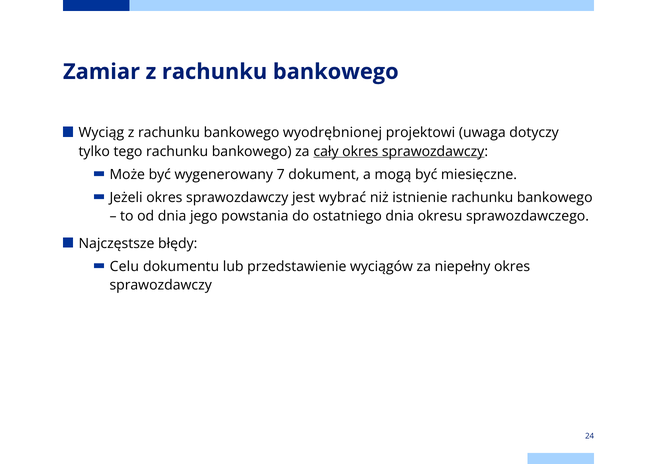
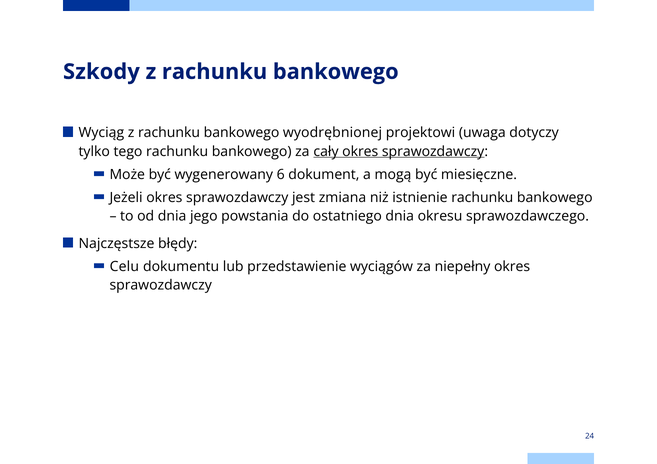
Zamiar: Zamiar -> Szkody (101, 72)
7: 7 -> 6 (281, 175)
wybrać: wybrać -> zmiana (342, 198)
